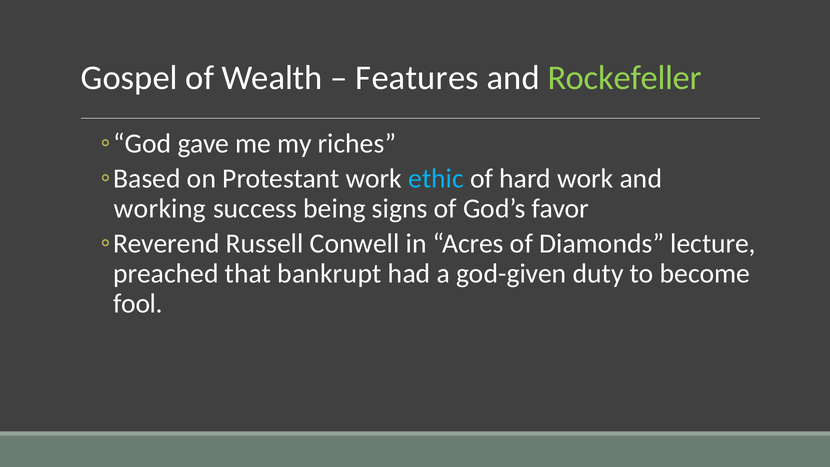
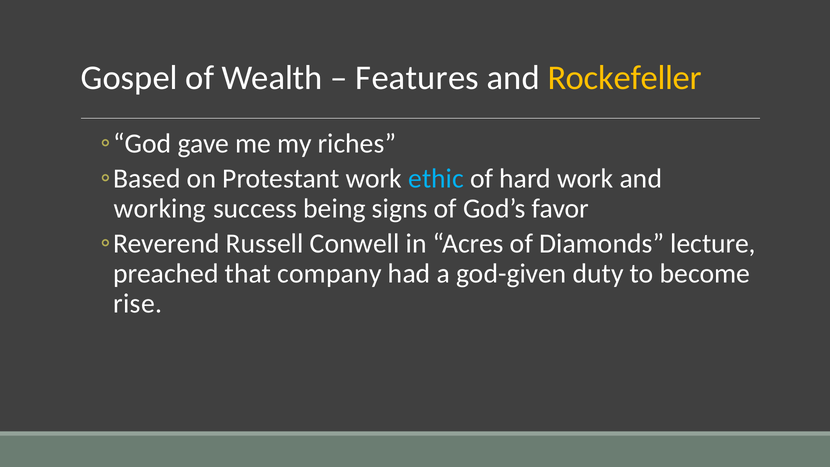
Rockefeller colour: light green -> yellow (625, 78)
bankrupt: bankrupt -> company (329, 274)
fool: fool -> rise (138, 303)
